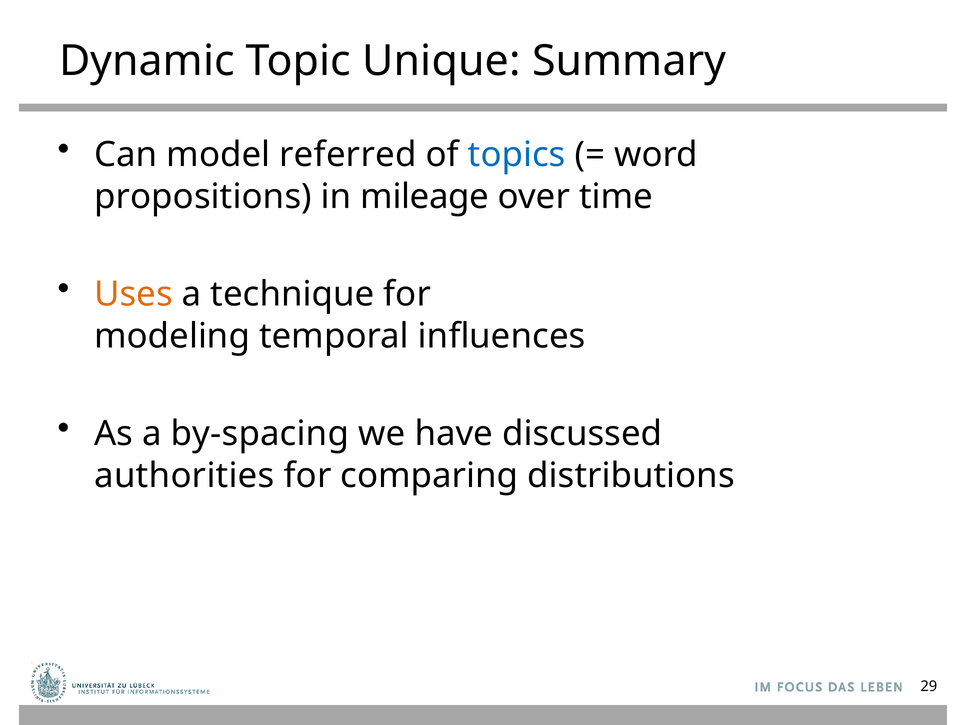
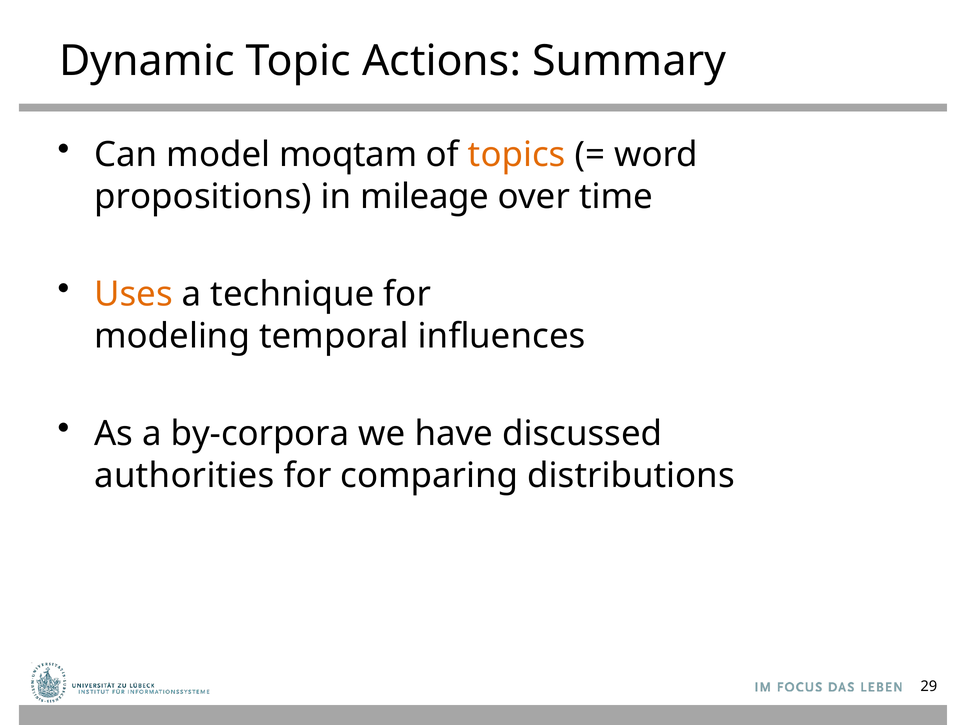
Unique: Unique -> Actions (442, 61)
referred: referred -> moqtam (348, 155)
topics colour: blue -> orange (517, 155)
by-spacing: by-spacing -> by-corpora (260, 433)
